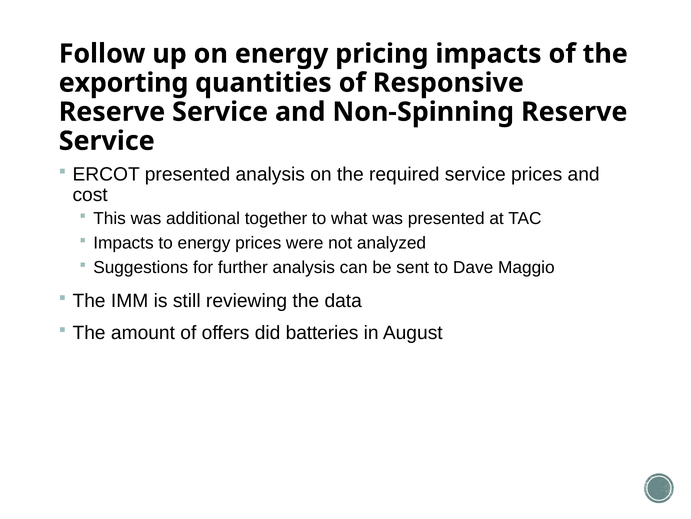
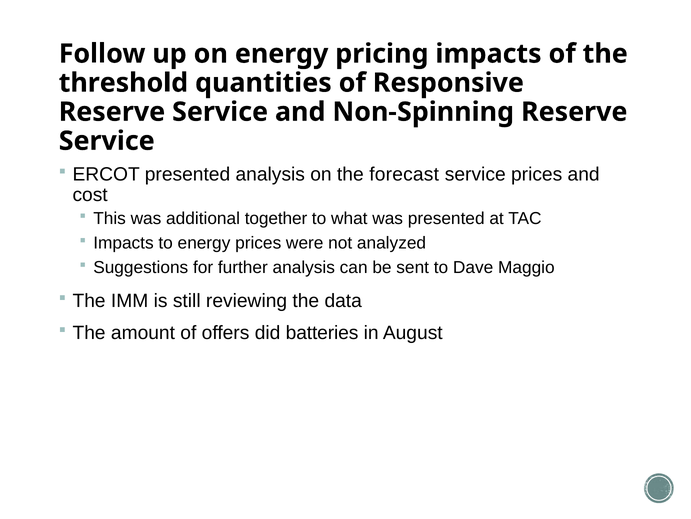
exporting: exporting -> threshold (123, 83)
required: required -> forecast (404, 174)
